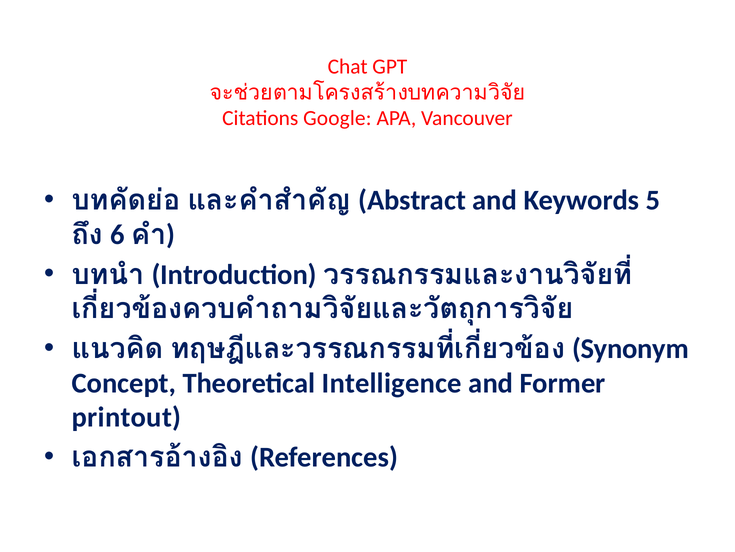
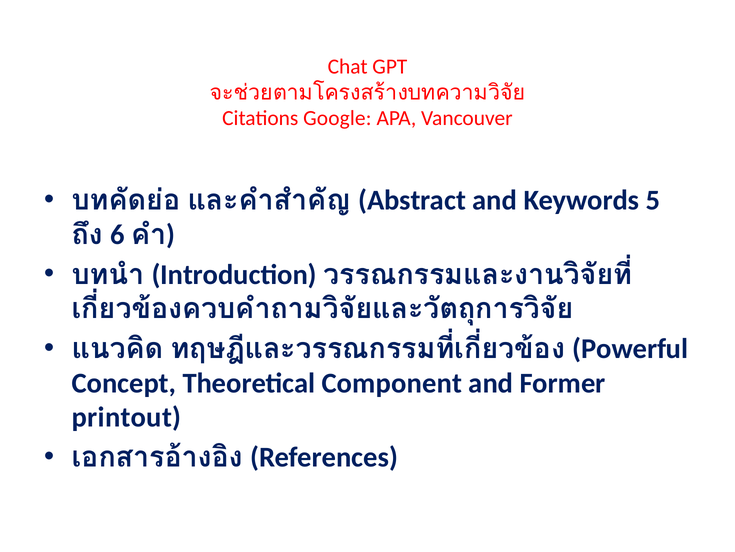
Synonym: Synonym -> Powerful (630, 348)
Intelligence: Intelligence -> Component (392, 383)
